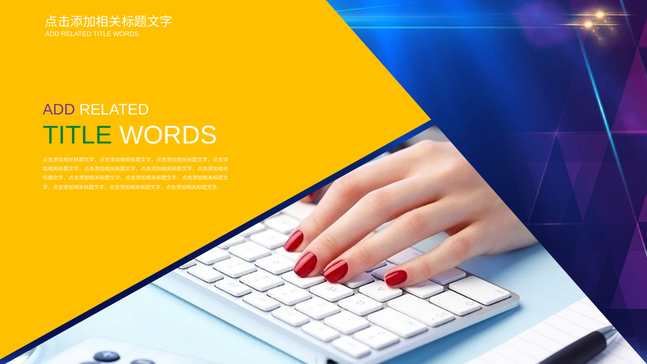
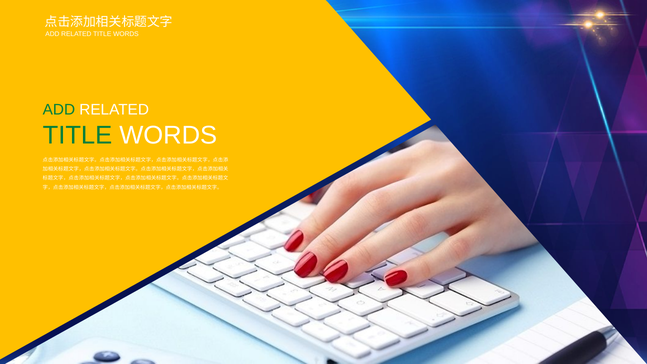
ADD colour: purple -> green (59, 110)
